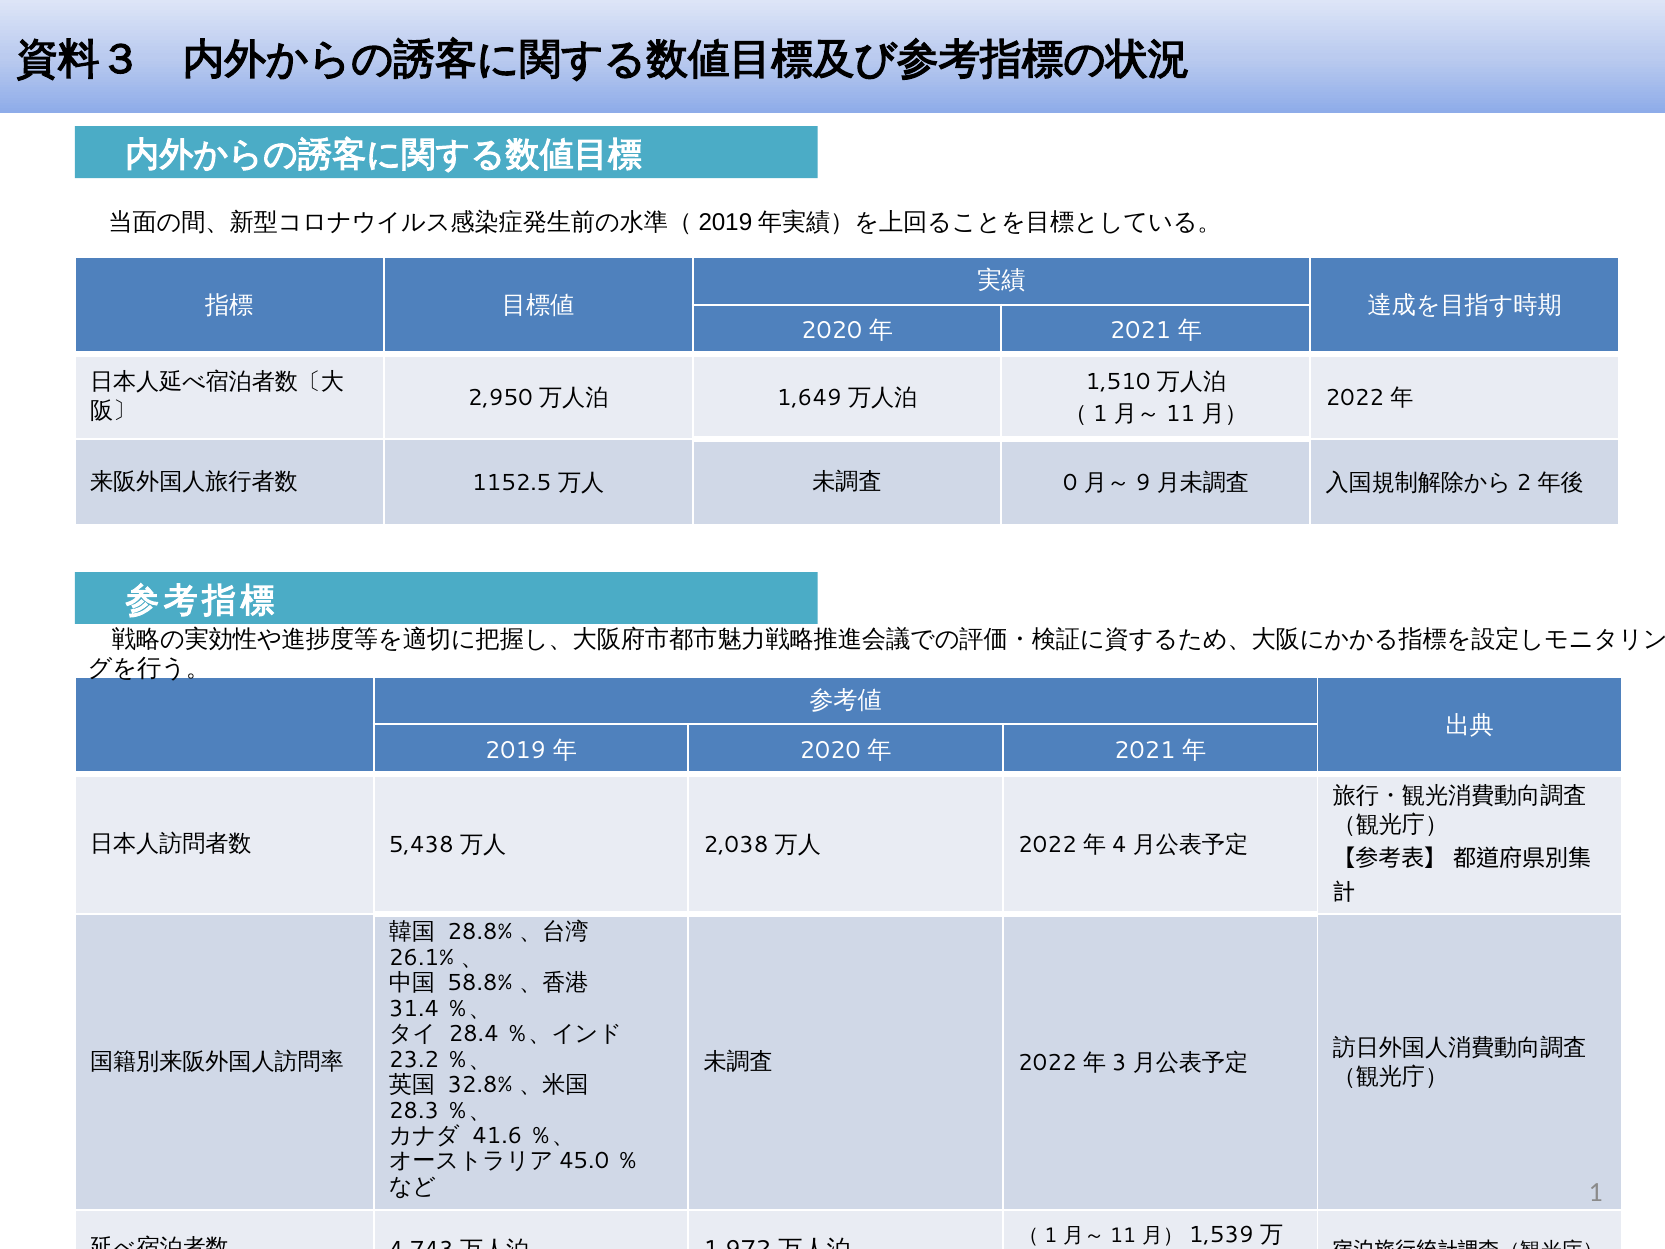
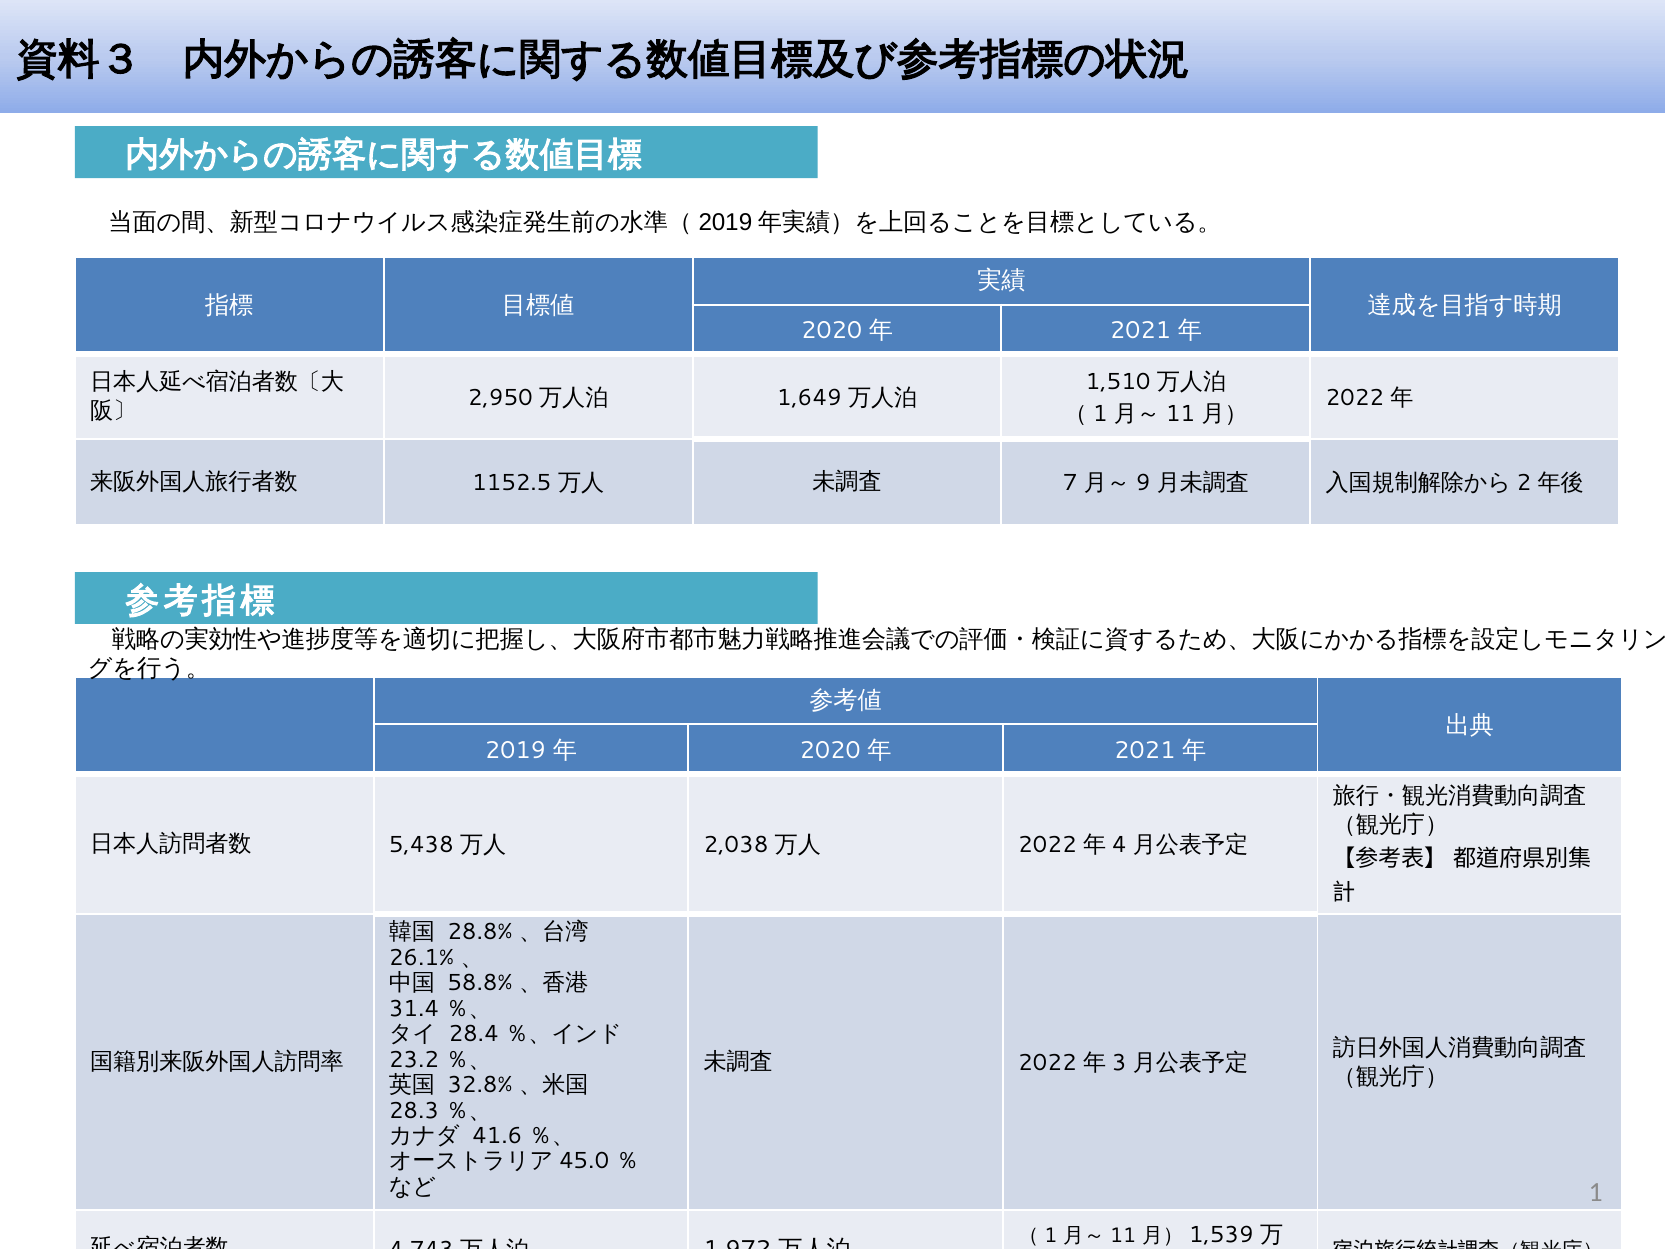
0: 0 -> 7 (1070, 483)
